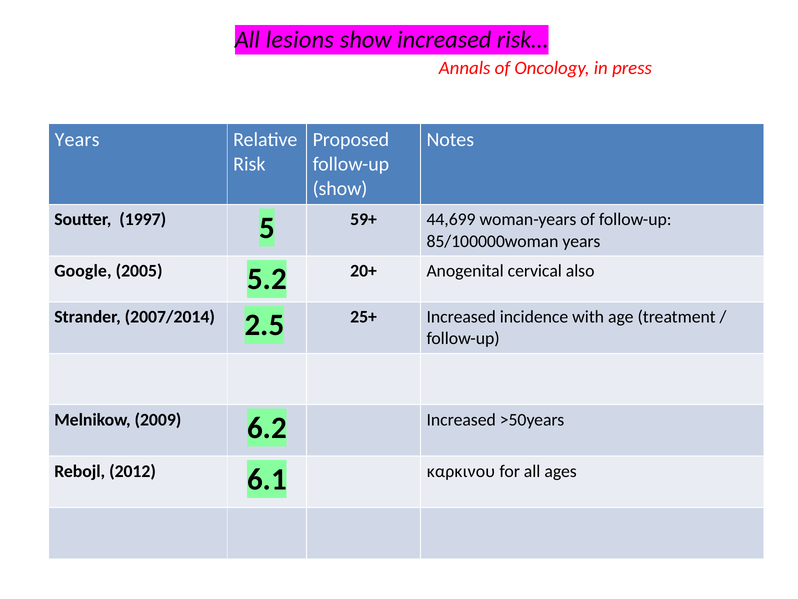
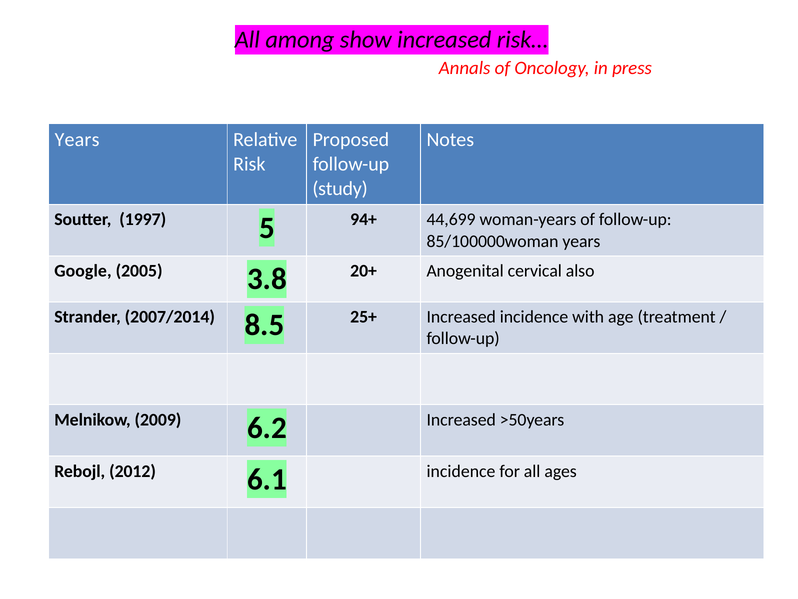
lesions: lesions -> among (300, 40)
show: show -> study (340, 188)
59+: 59+ -> 94+ (364, 219)
5.2: 5.2 -> 3.8 (267, 279)
2.5: 2.5 -> 8.5 (265, 325)
6.1 καρκινου: καρκινου -> incidence (461, 471)
